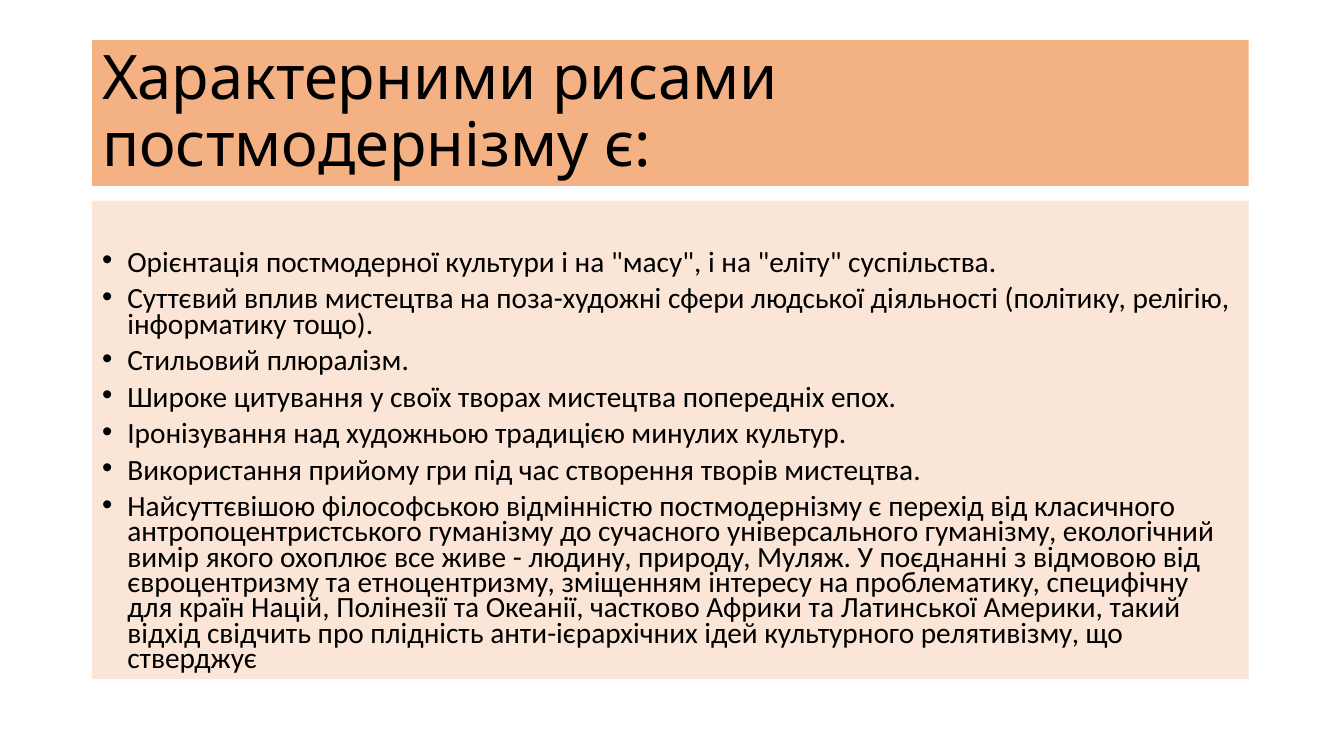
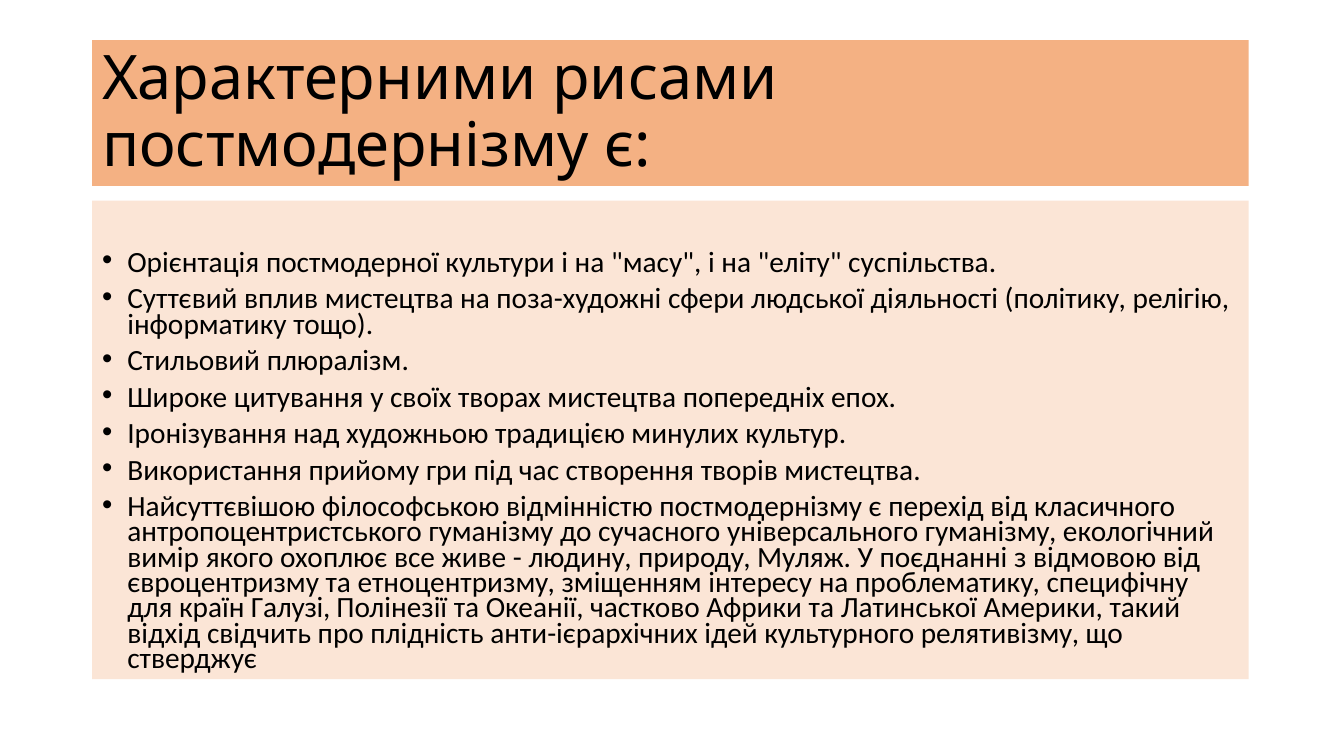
Націй: Націй -> Галузі (291, 609)
